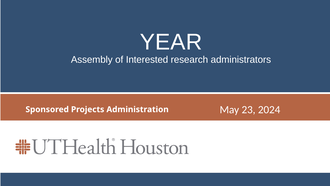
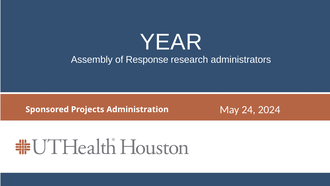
Interested: Interested -> Response (147, 60)
23: 23 -> 24 (249, 109)
